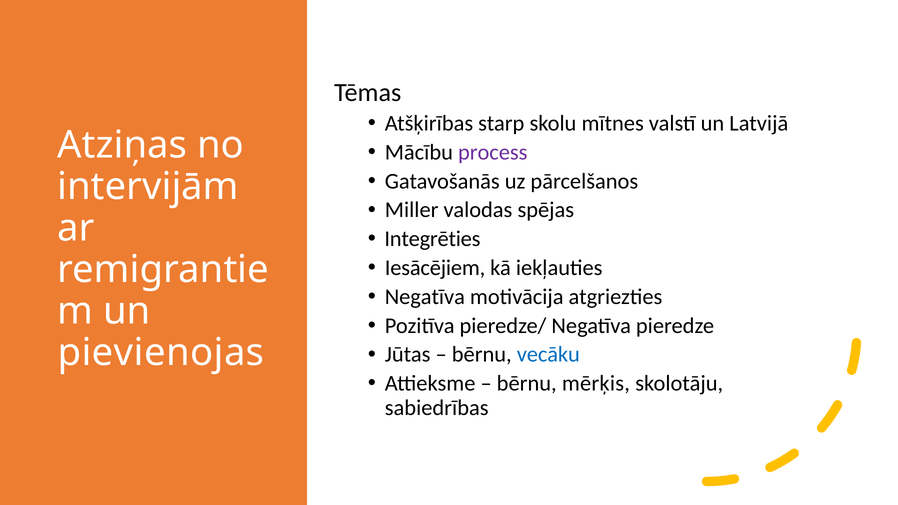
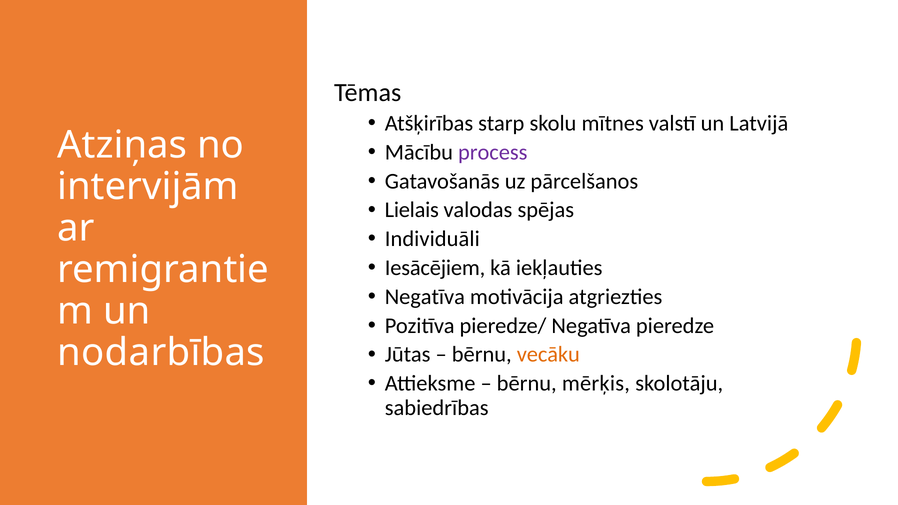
Miller: Miller -> Lielais (412, 210)
Integrēties: Integrēties -> Individuāli (432, 239)
pievienojas: pievienojas -> nodarbības (161, 353)
vecāku colour: blue -> orange (548, 355)
